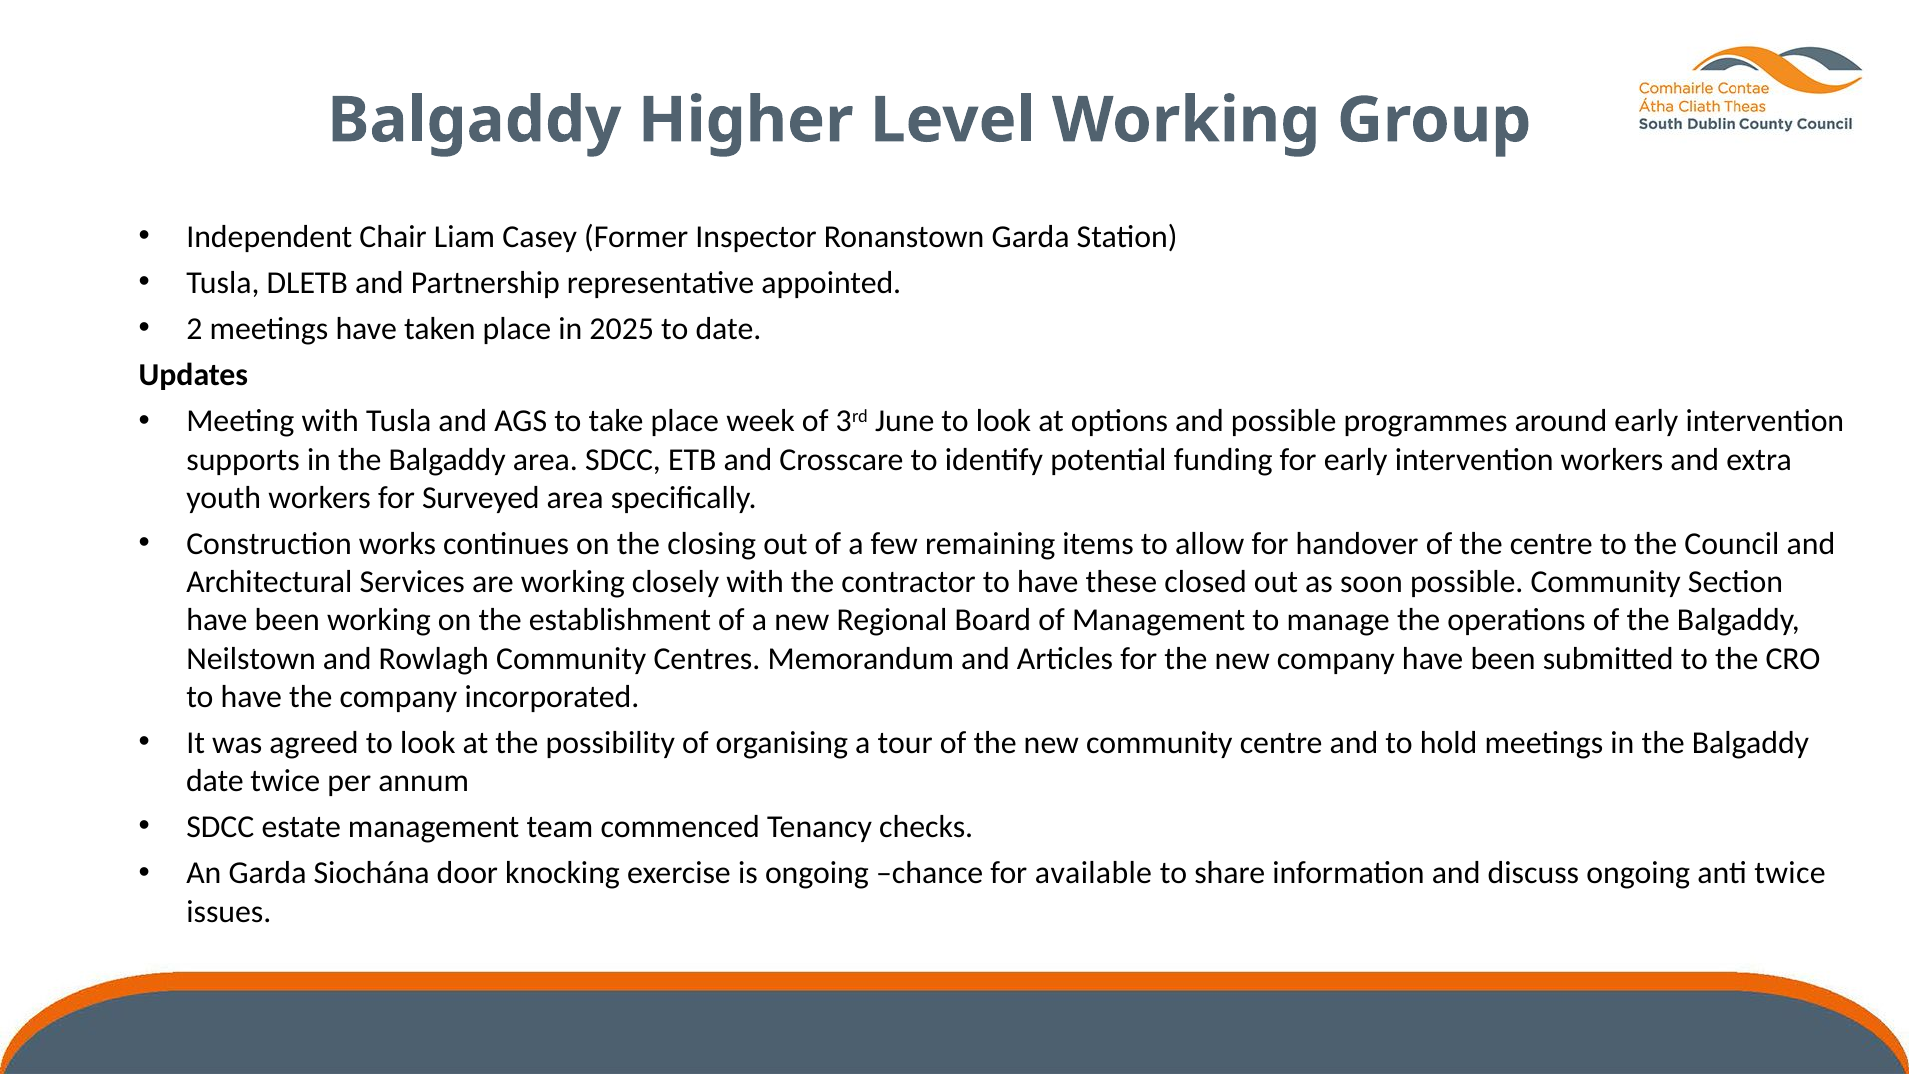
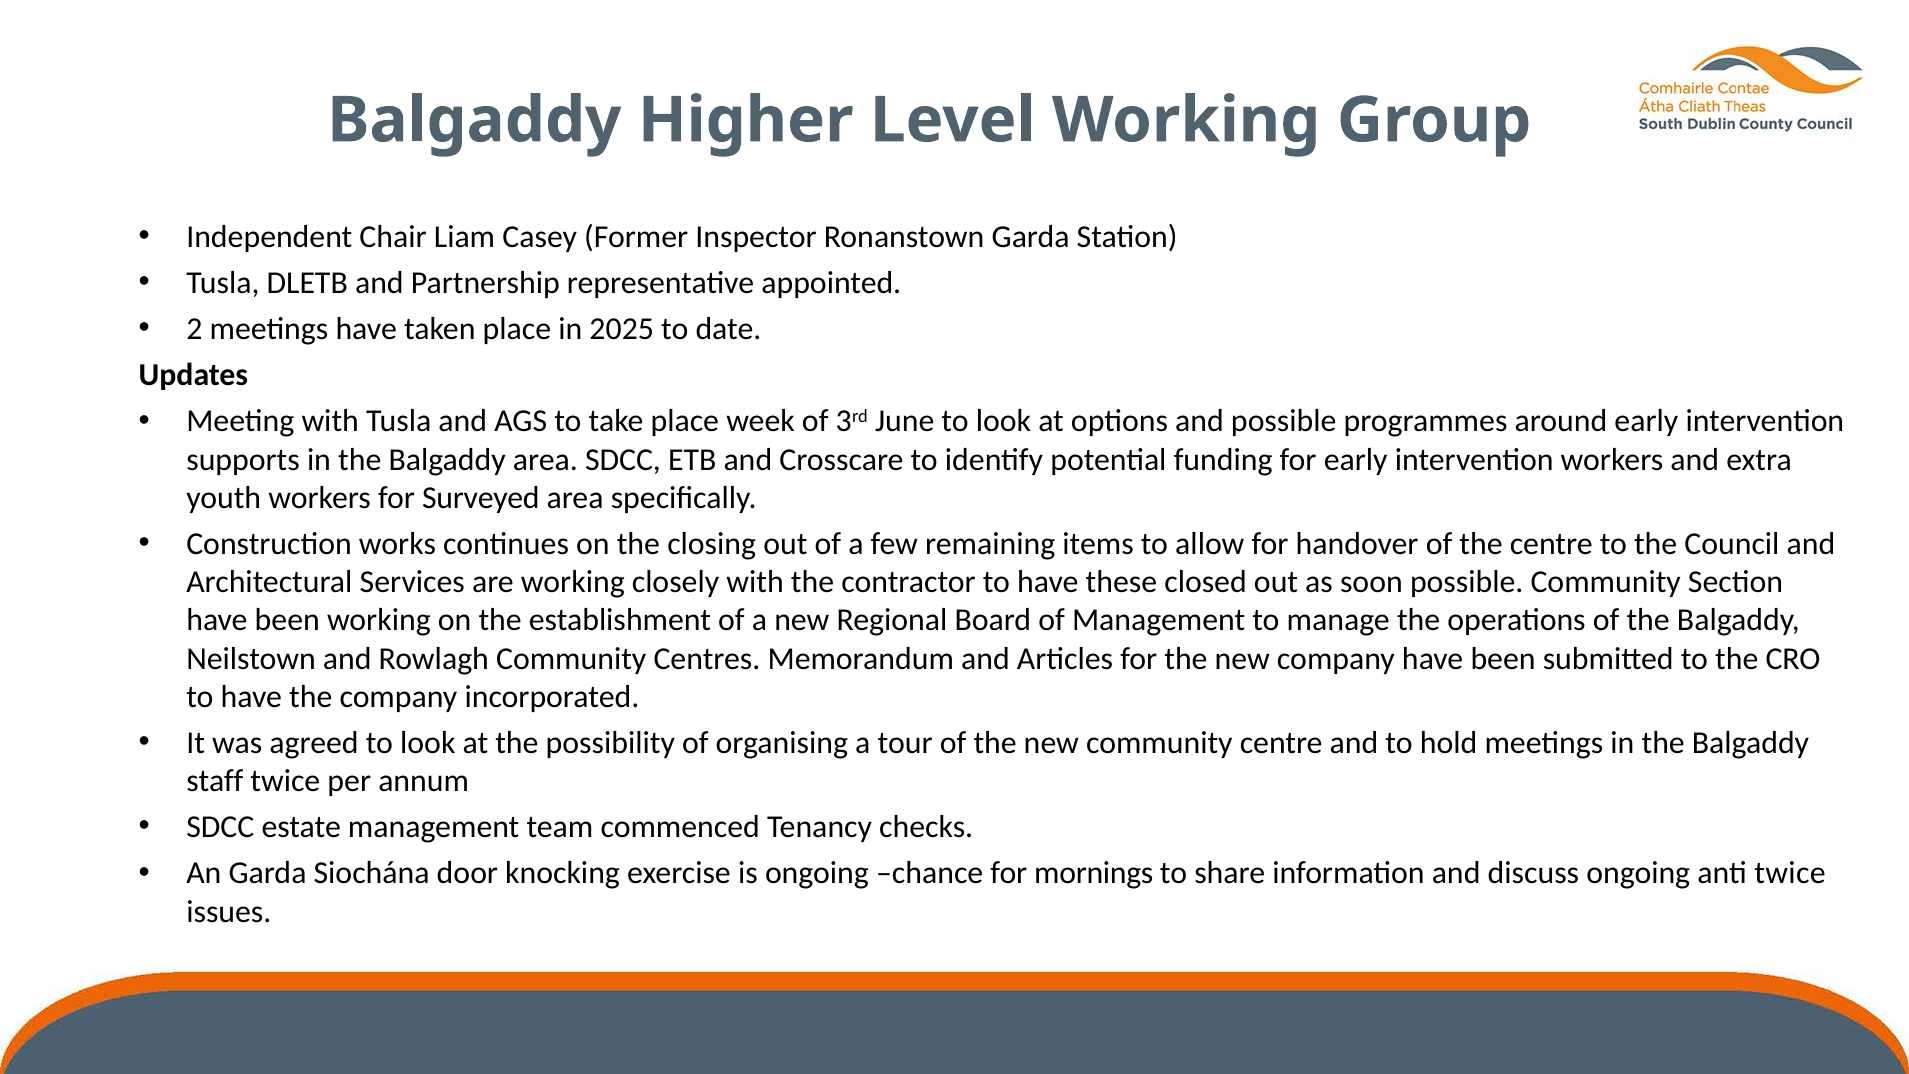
date: date -> staff (215, 781)
available: available -> mornings (1094, 873)
